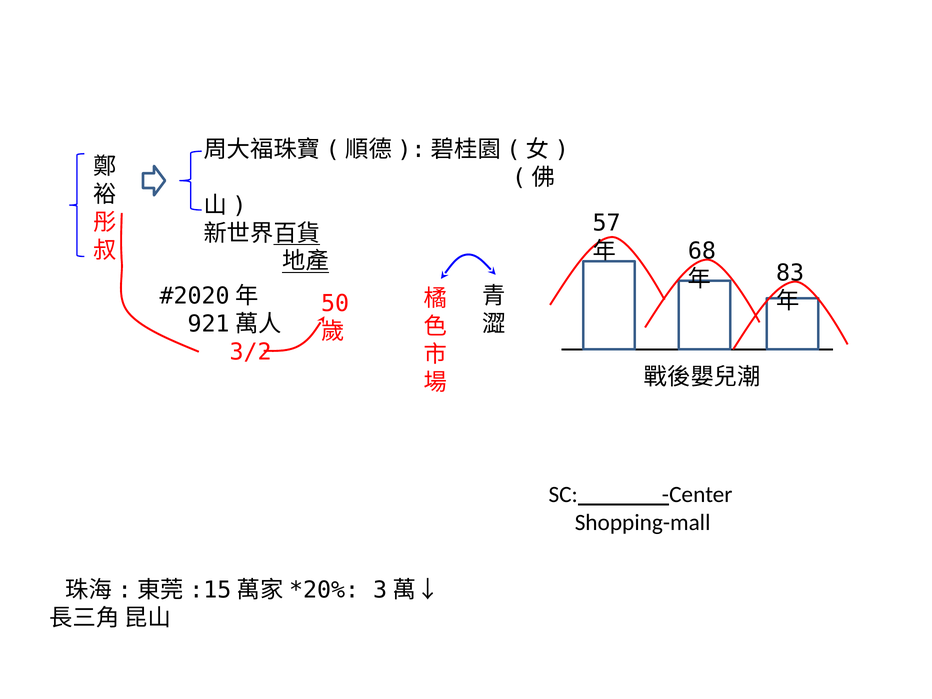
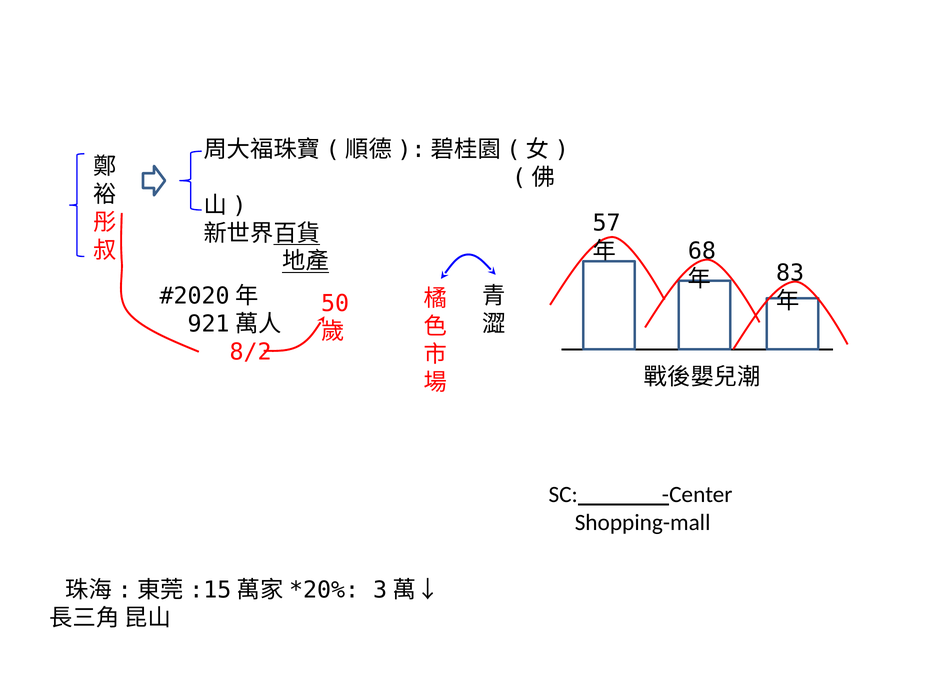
3/2: 3/2 -> 8/2 (251, 352)
